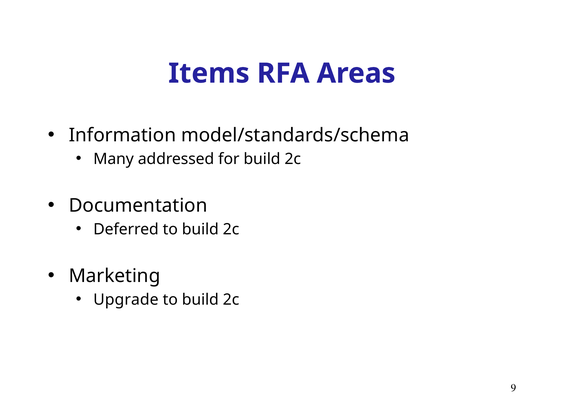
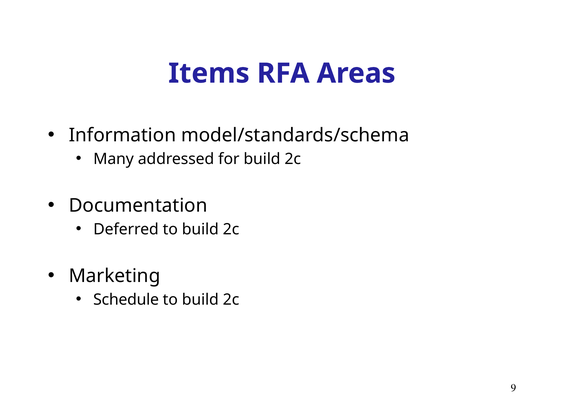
Upgrade: Upgrade -> Schedule (126, 300)
